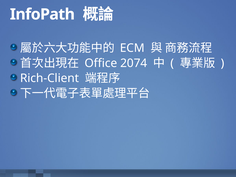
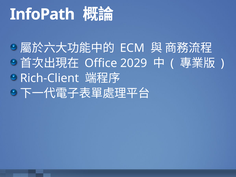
2074: 2074 -> 2029 (134, 63)
